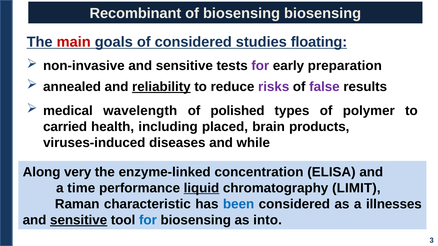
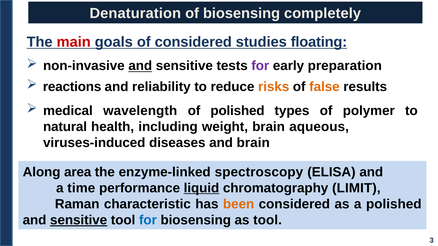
Recombinant: Recombinant -> Denaturation (135, 14)
biosensing biosensing: biosensing -> completely (323, 14)
and underline: none -> present (140, 66)
annealed: annealed -> reactions (72, 87)
reliability underline: present -> none (161, 87)
risks colour: purple -> orange (274, 87)
false colour: purple -> orange (324, 87)
carried: carried -> natural (65, 127)
placed: placed -> weight (225, 127)
products: products -> aqueous (319, 127)
and while: while -> brain (253, 143)
very: very -> area (78, 172)
concentration: concentration -> spectroscopy (259, 172)
been colour: blue -> orange (239, 204)
a illnesses: illnesses -> polished (394, 204)
as into: into -> tool (268, 220)
